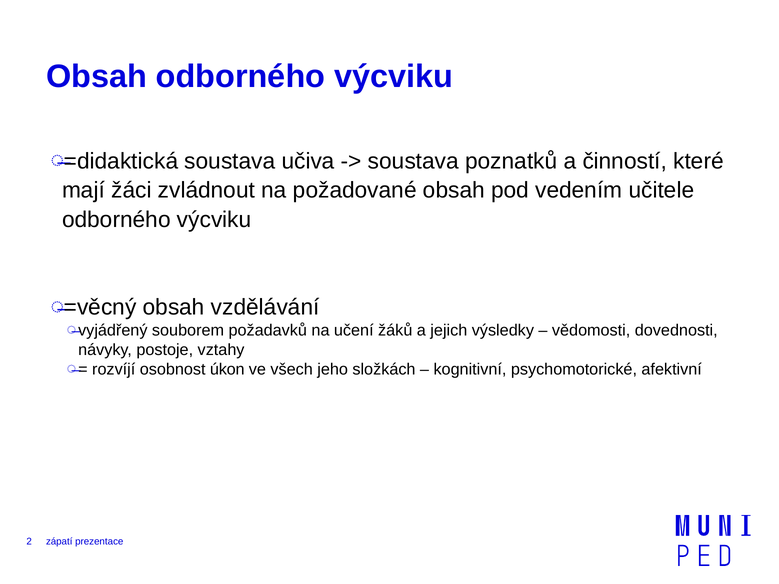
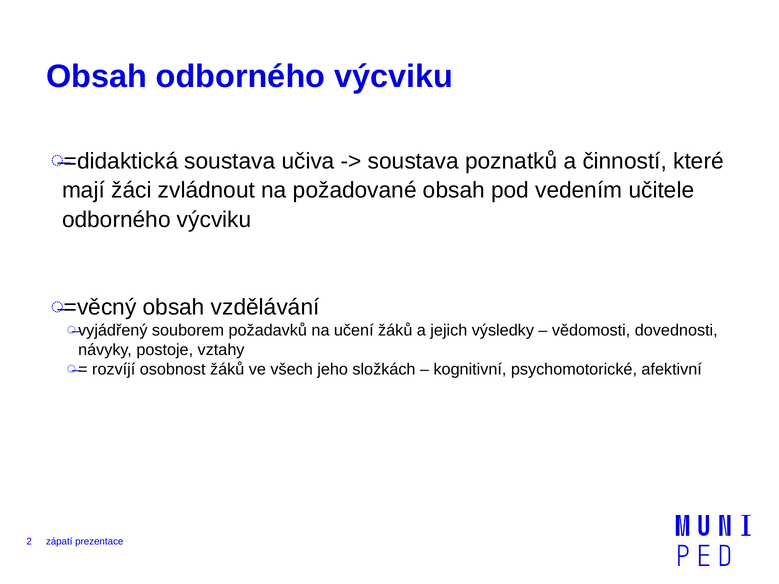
osobnost úkon: úkon -> žáků (227, 369)
